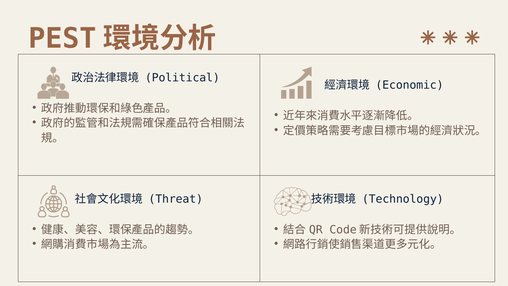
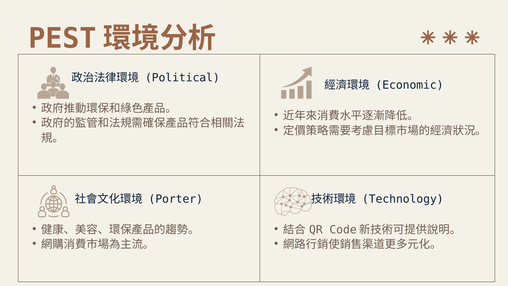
Threat: Threat -> Porter (176, 199)
